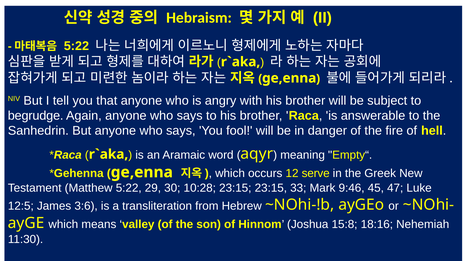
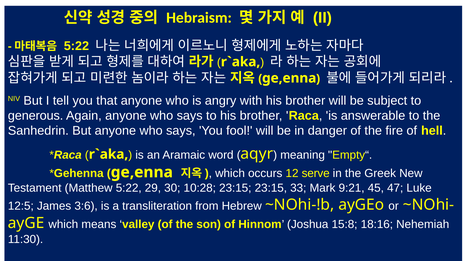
begrudge: begrudge -> generous (36, 116)
9:46: 9:46 -> 9:21 (352, 189)
